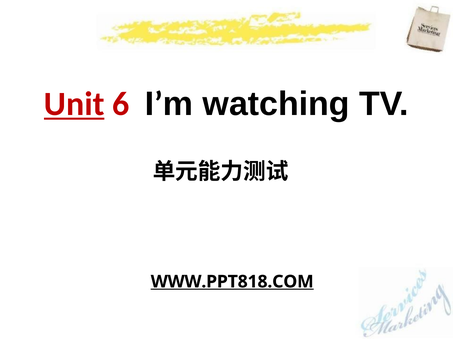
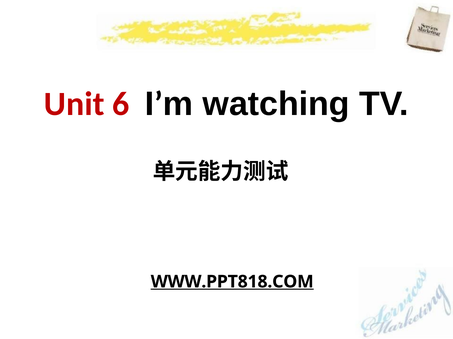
Unit underline: present -> none (74, 104)
